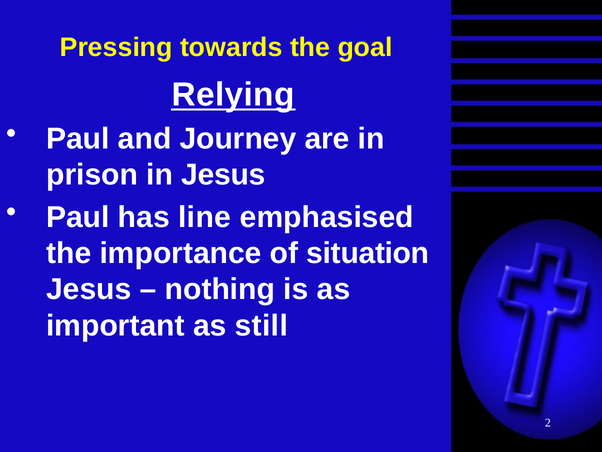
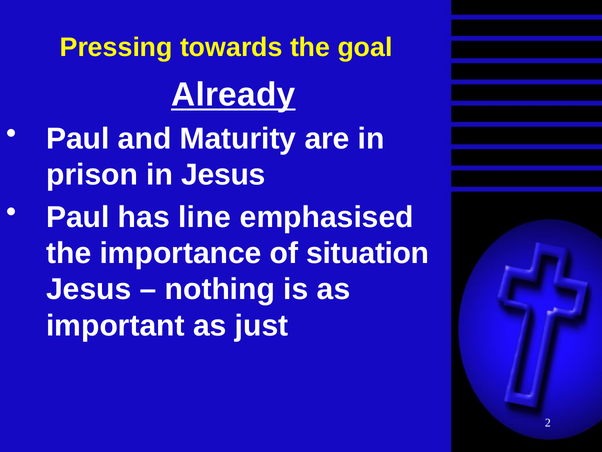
Relying: Relying -> Already (233, 95)
Journey: Journey -> Maturity (238, 139)
still: still -> just (262, 325)
